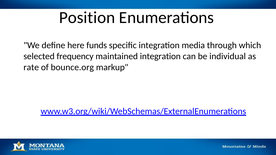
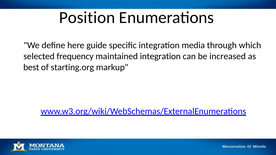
funds: funds -> guide (97, 45)
individual: individual -> increased (228, 56)
rate: rate -> best (31, 67)
bounce.org: bounce.org -> starting.org (72, 67)
